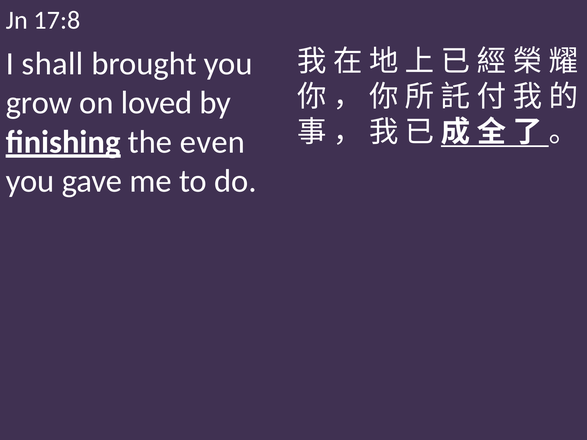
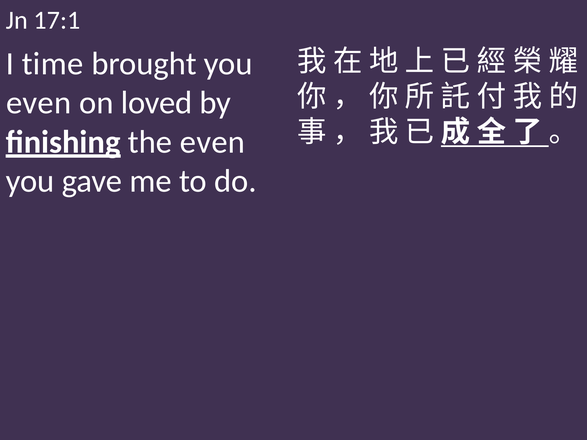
17:8: 17:8 -> 17:1 (57, 20)
shall: shall -> time (52, 64)
grow: grow -> even (39, 103)
